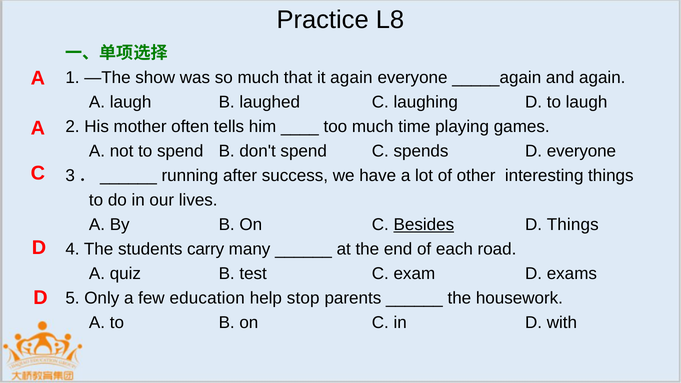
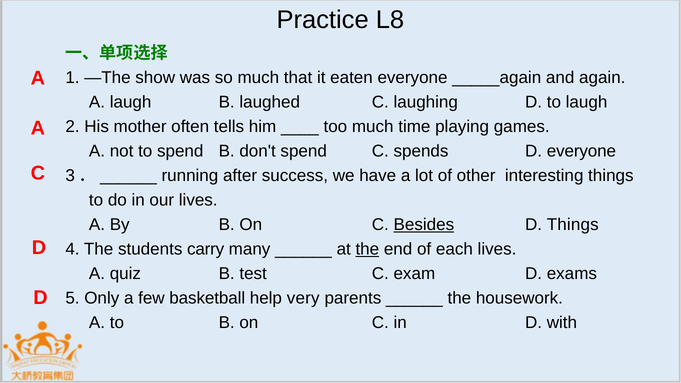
it again: again -> eaten (351, 78)
the underline: none -> present (367, 249)
each road: road -> lives (497, 249)
education: education -> basketball (207, 298)
stop: stop -> very (303, 298)
